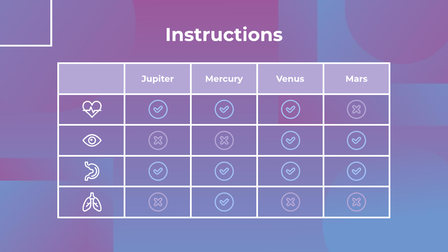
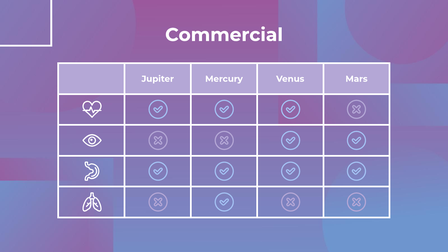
Instructions: Instructions -> Commercial (224, 35)
